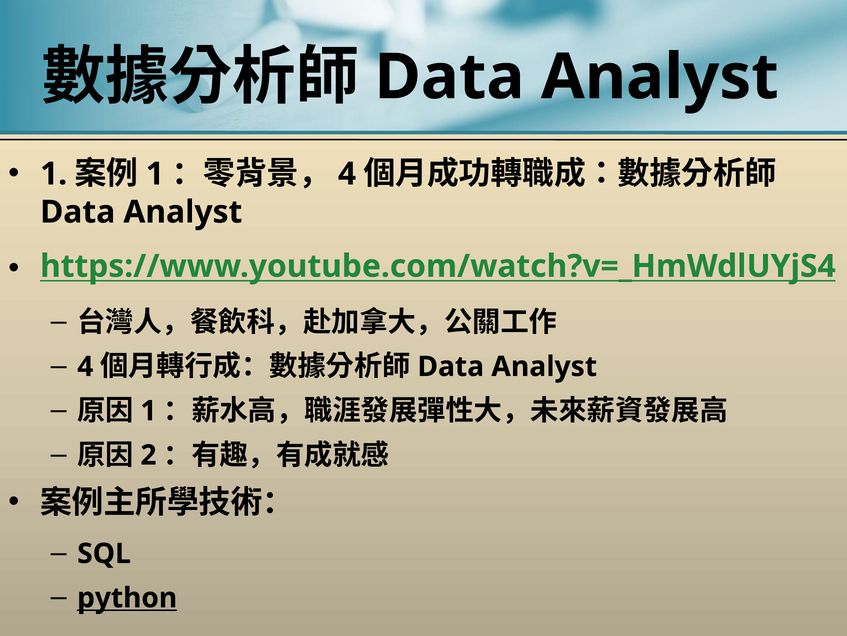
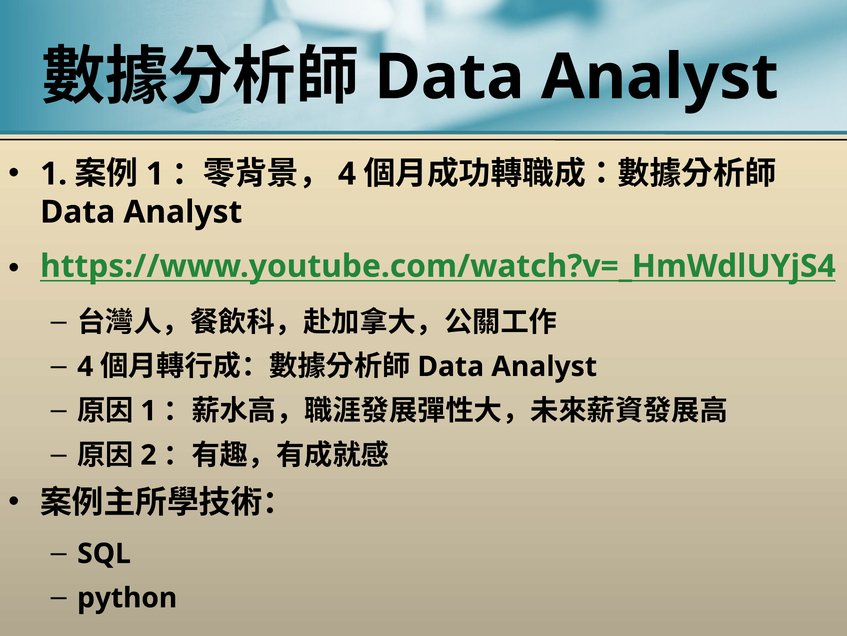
python underline: present -> none (127, 597)
